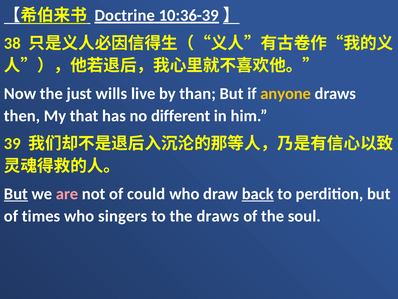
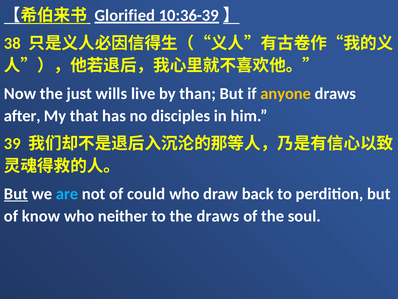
Doctrine: Doctrine -> Glorified (125, 15)
then: then -> after (22, 116)
different: different -> disciples (181, 116)
are colour: pink -> light blue (67, 194)
back underline: present -> none (258, 194)
times: times -> know (41, 216)
singers: singers -> neither (123, 216)
